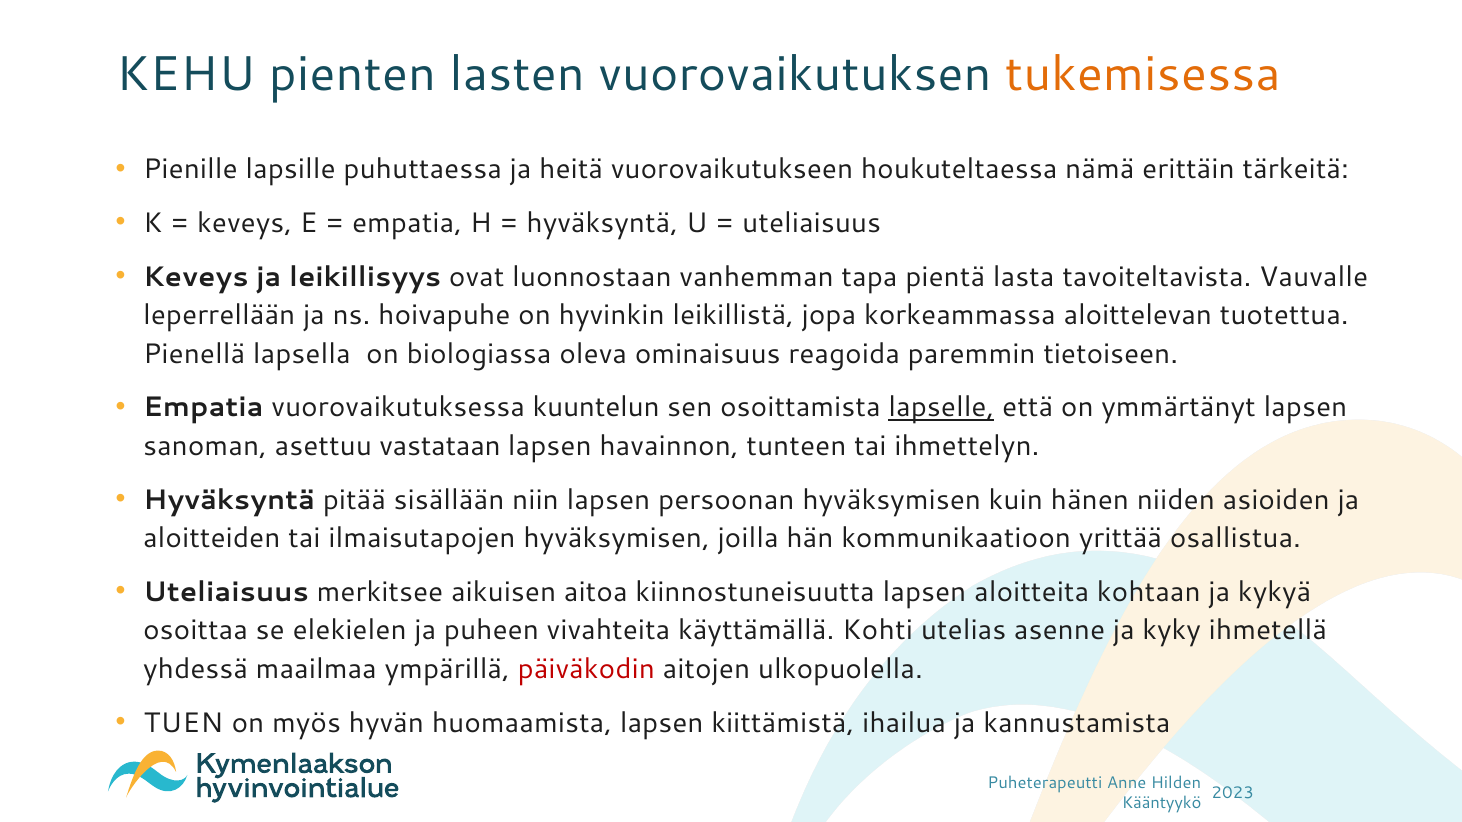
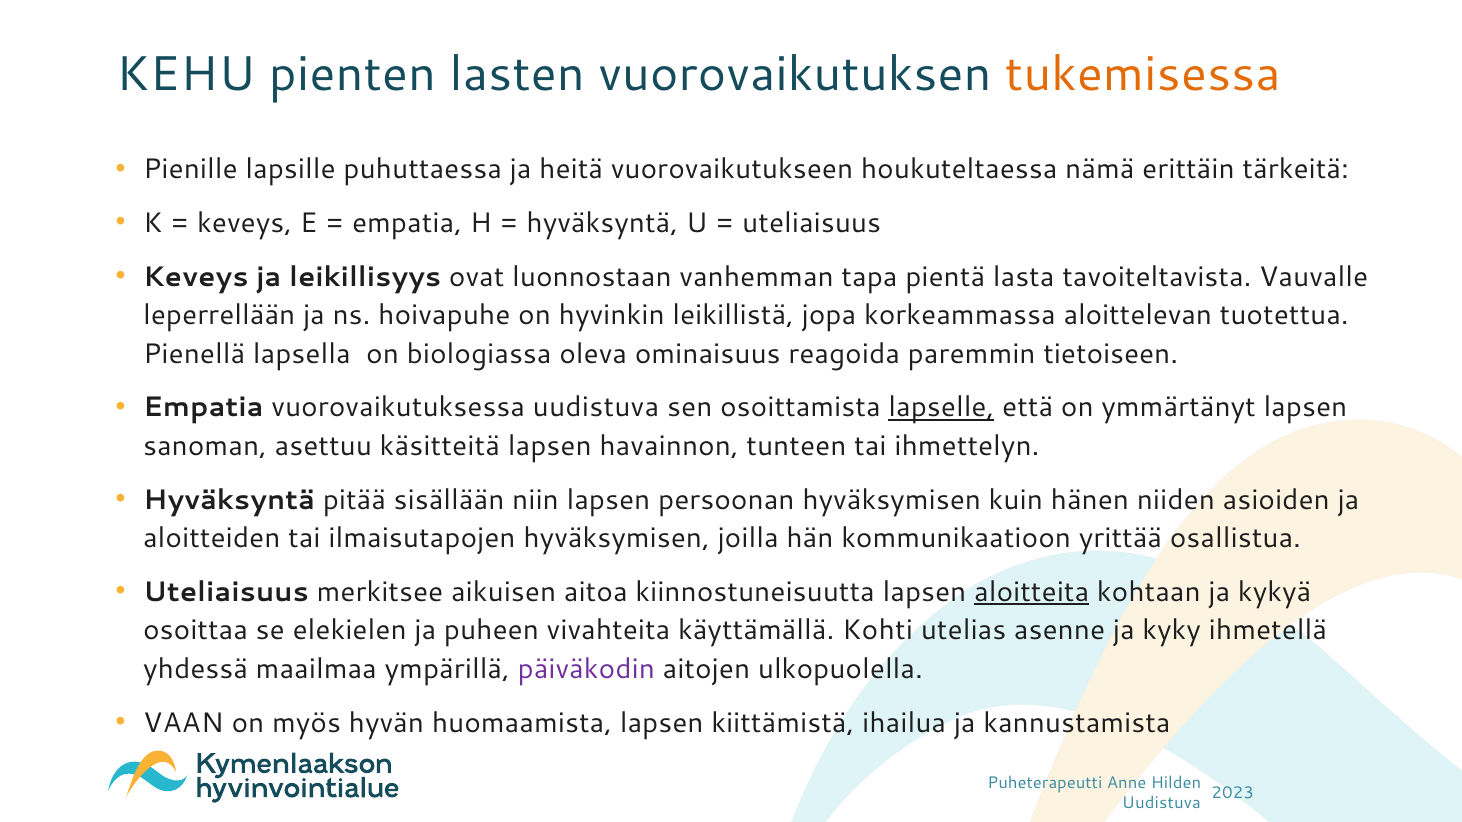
vuorovaikutuksessa kuuntelun: kuuntelun -> uudistuva (596, 408)
vastataan: vastataan -> käsitteitä (440, 446)
aloitteita underline: none -> present (1032, 592)
päiväkodin colour: red -> purple (586, 669)
TUEN: TUEN -> VAAN (183, 723)
Kääntyykö: Kääntyykö -> Uudistuva (1161, 804)
